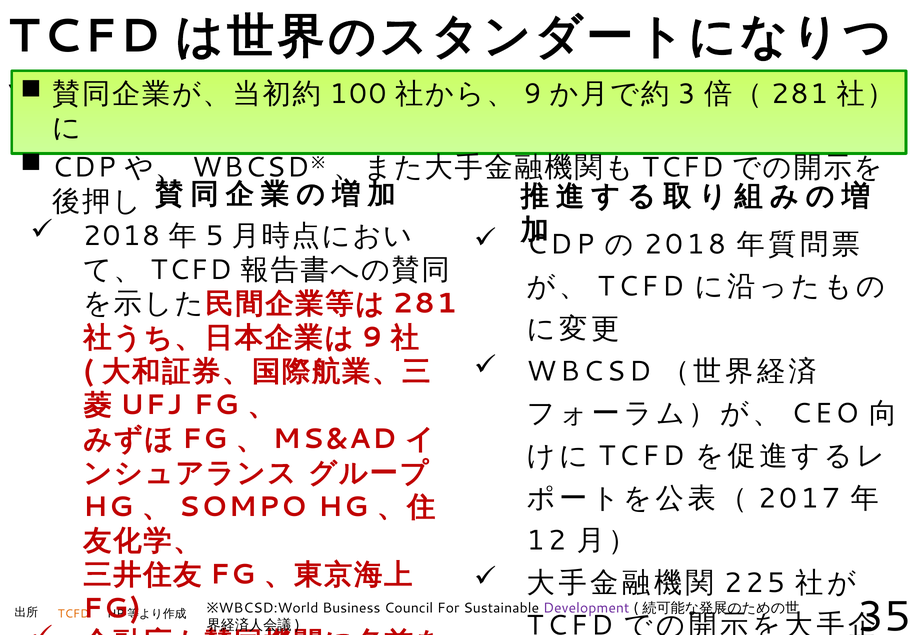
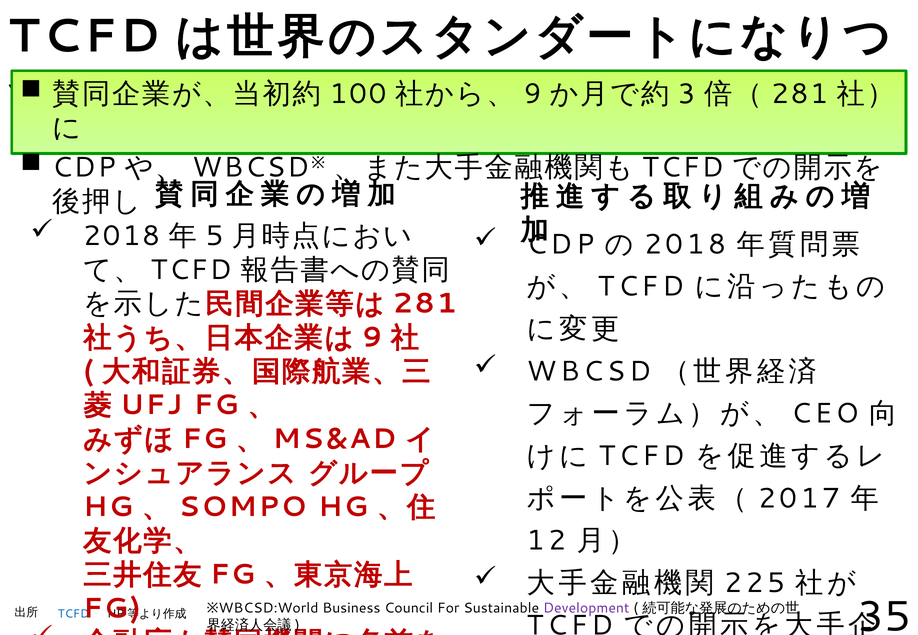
TCFD colour: orange -> blue (74, 614)
